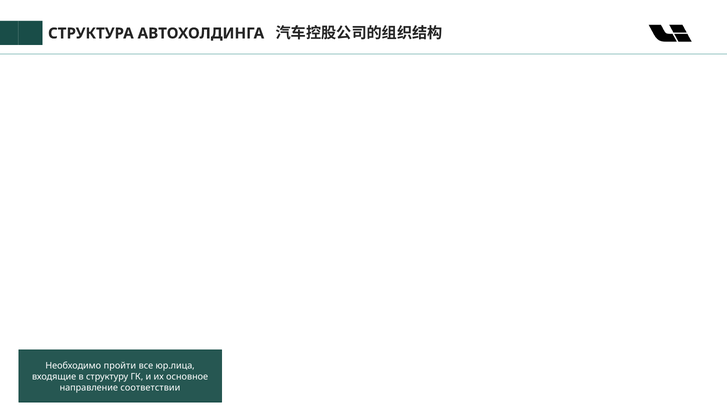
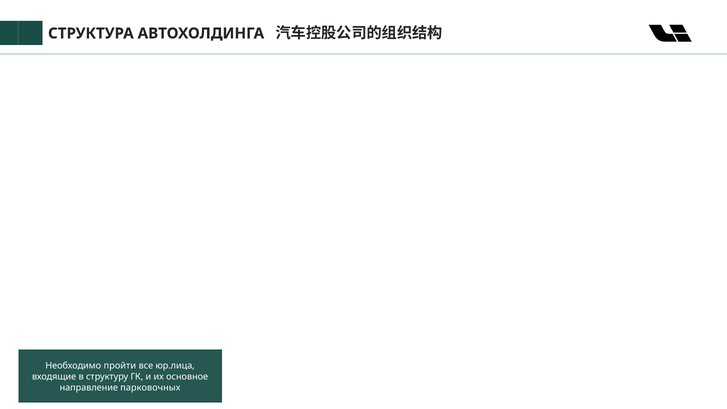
соответствии: соответствии -> парковочных (150, 387)
